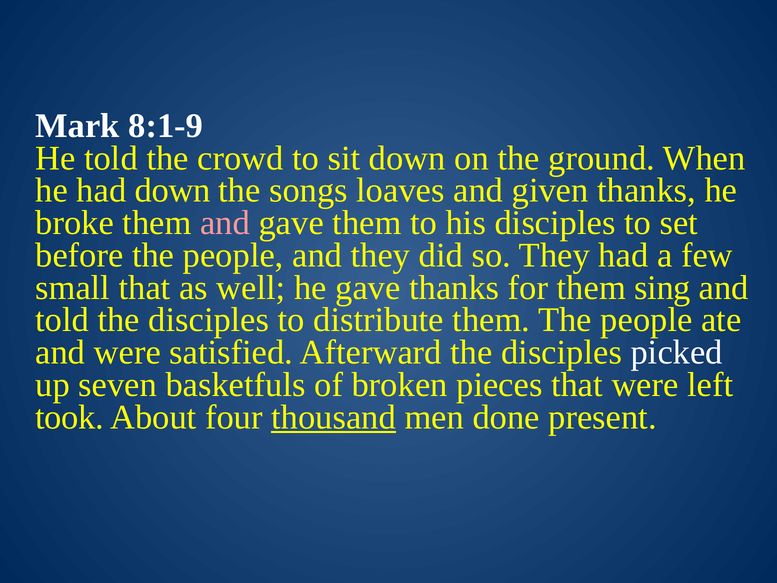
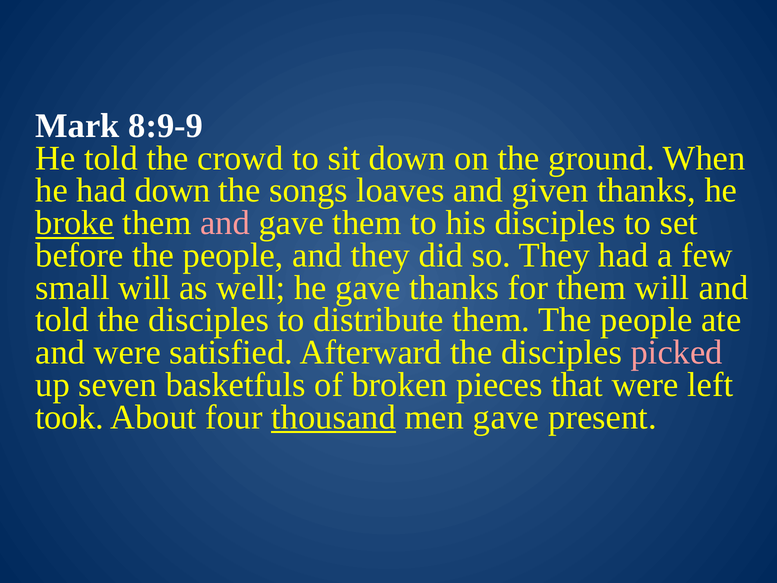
8:1-9: 8:1-9 -> 8:9-9 (166, 126)
broke underline: none -> present (75, 223)
small that: that -> will (145, 288)
them sing: sing -> will (662, 288)
picked colour: white -> pink (677, 352)
men done: done -> gave (506, 417)
